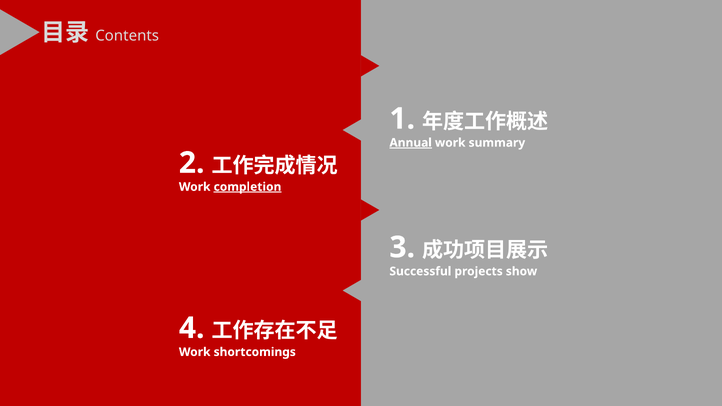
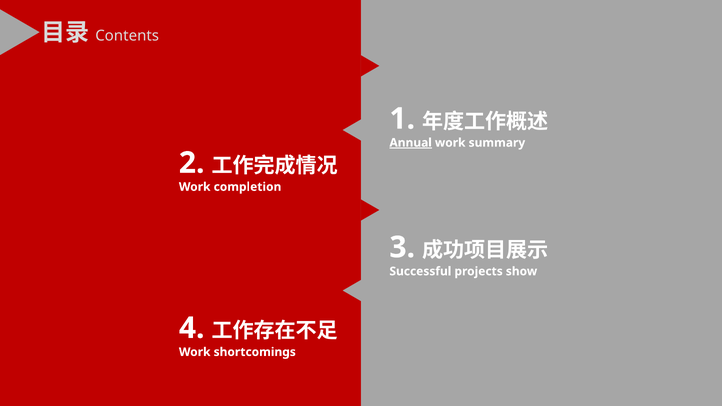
completion underline: present -> none (247, 187)
